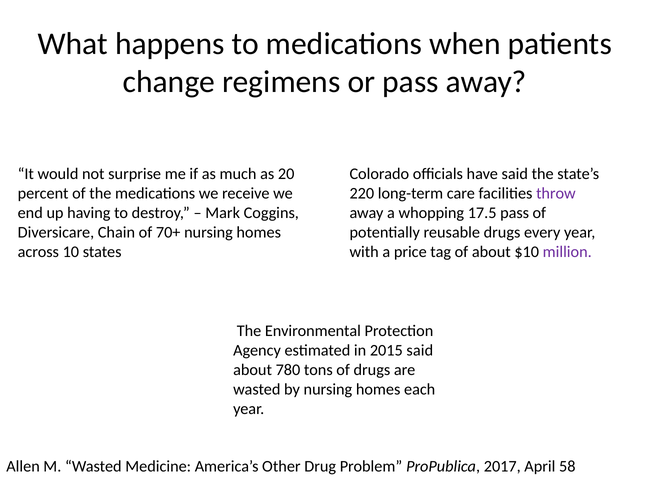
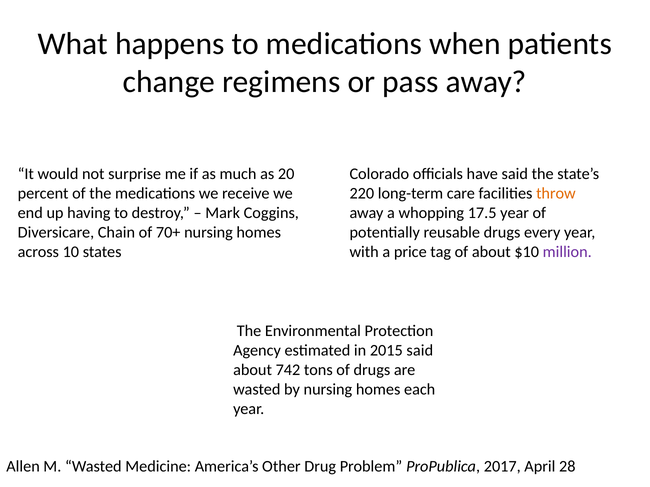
throw colour: purple -> orange (556, 194)
17.5 pass: pass -> year (515, 213)
780: 780 -> 742 (288, 370)
58: 58 -> 28 (567, 467)
